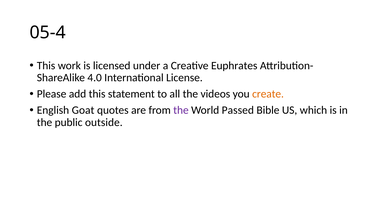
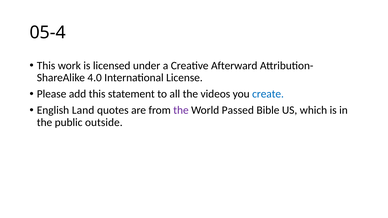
Euphrates: Euphrates -> Afterward (234, 66)
create colour: orange -> blue (268, 94)
Goat: Goat -> Land (83, 110)
